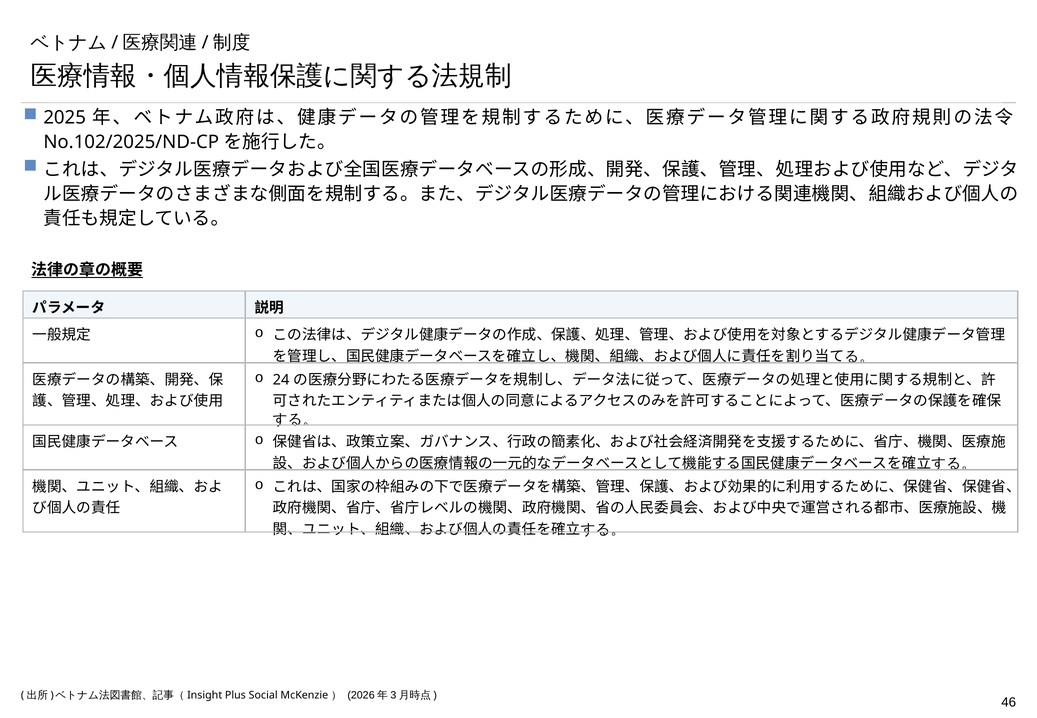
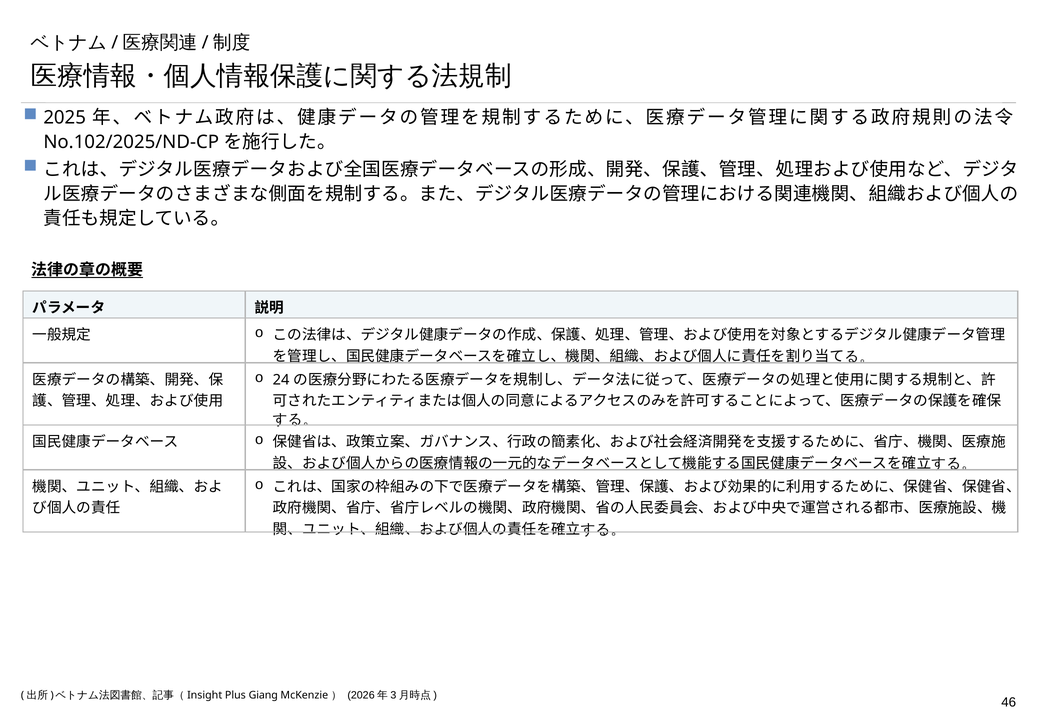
Social: Social -> Giang (263, 695)
